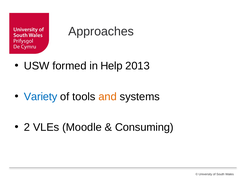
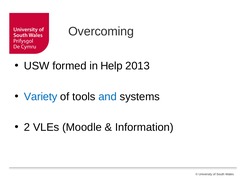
Approaches: Approaches -> Overcoming (101, 31)
and colour: orange -> blue (108, 96)
Consuming: Consuming -> Information (144, 127)
